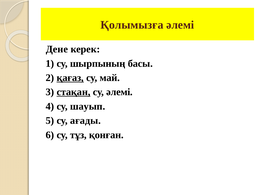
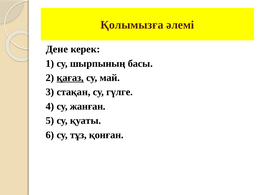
стақан underline: present -> none (74, 92)
су әлемі: әлемі -> гүлге (120, 92)
шауып: шауып -> жанған (88, 106)
ағады: ағады -> қуаты (86, 121)
